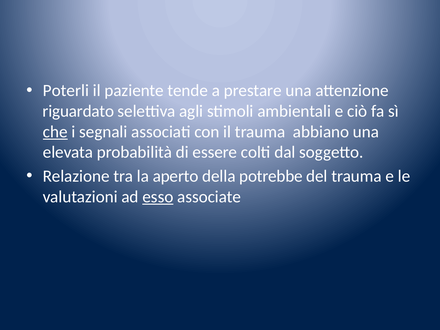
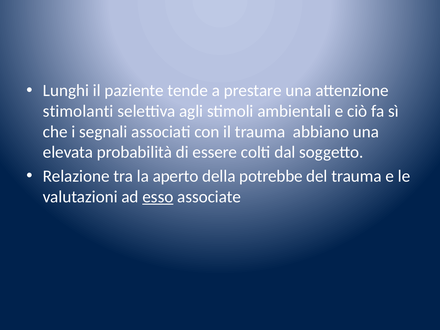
Poterli: Poterli -> Lunghi (66, 91)
riguardato: riguardato -> stimolanti (78, 111)
che underline: present -> none (55, 132)
